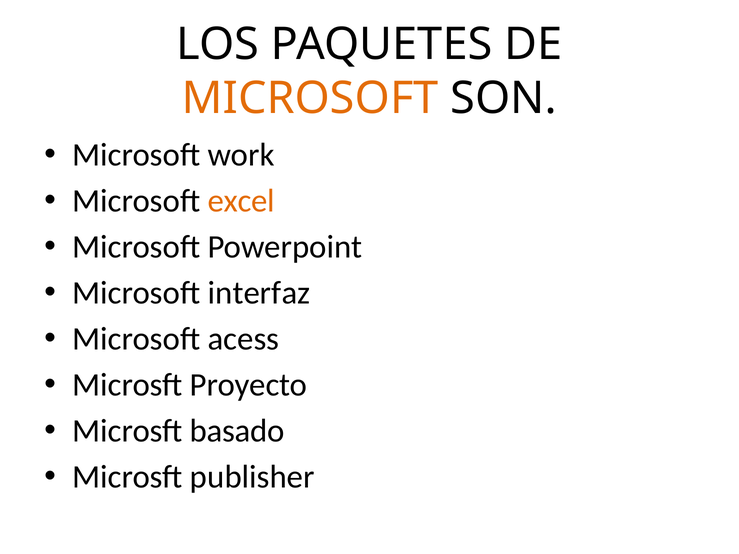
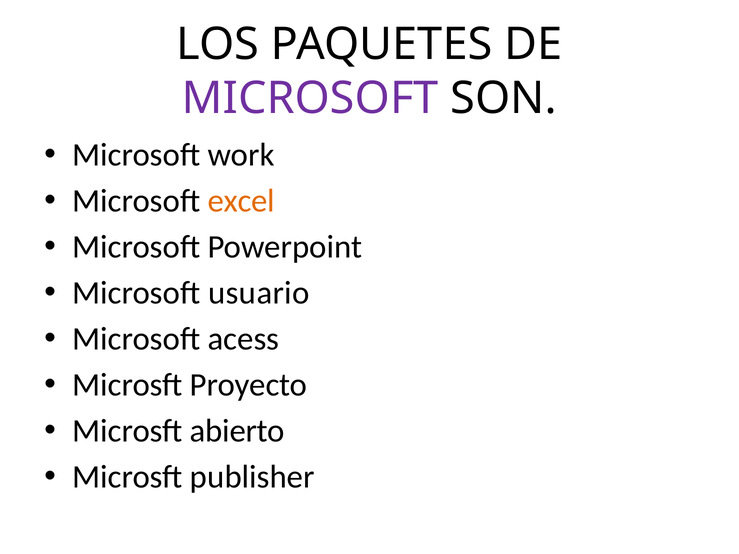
MICROSOFT colour: orange -> purple (310, 99)
interfaz: interfaz -> usuario (259, 293)
basado: basado -> abierto (237, 431)
